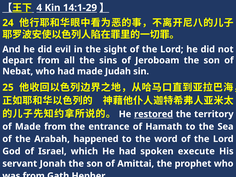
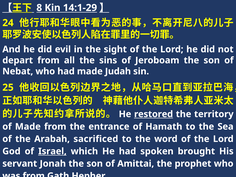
4: 4 -> 8 (39, 8)
happened: happened -> sacrificed (96, 139)
Israel underline: none -> present (52, 151)
execute: execute -> brought (196, 151)
